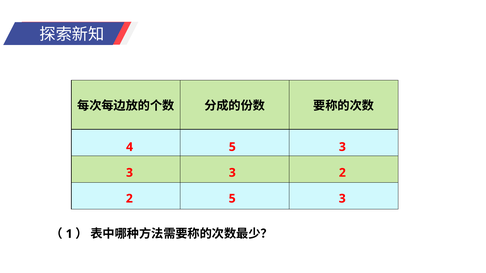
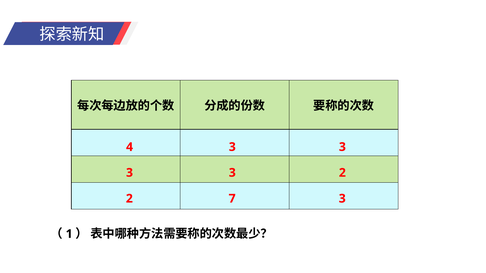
4 5: 5 -> 3 (232, 147)
2 5: 5 -> 7 (232, 199)
